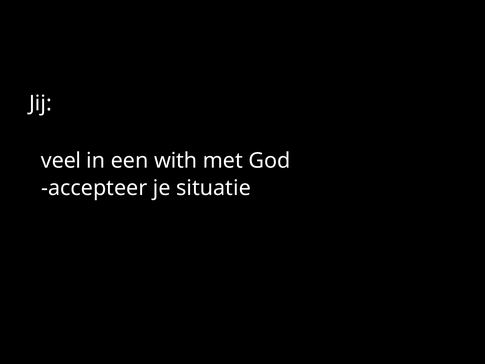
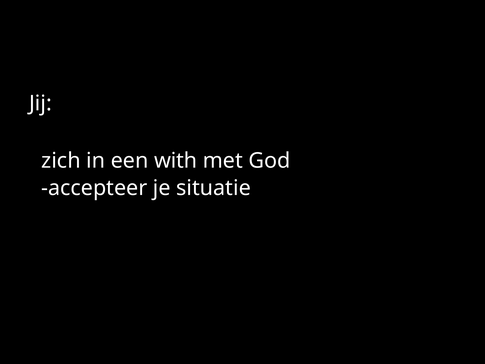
veel: veel -> zich (61, 161)
